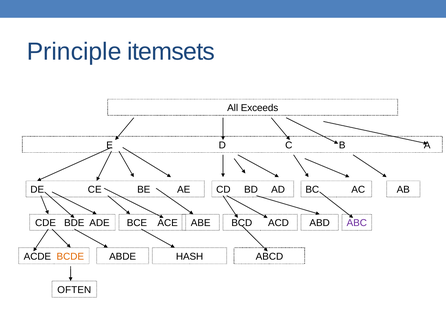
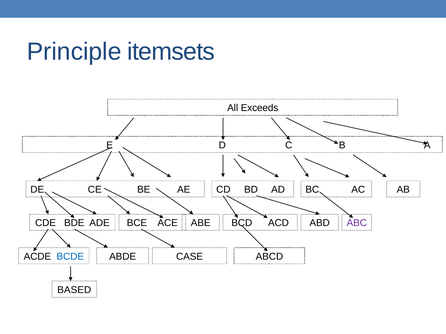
BCDE colour: orange -> blue (70, 257)
HASH: HASH -> CASE (190, 257)
OFTEN: OFTEN -> BASED (74, 290)
